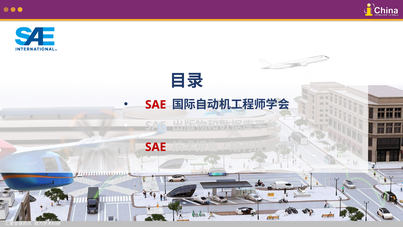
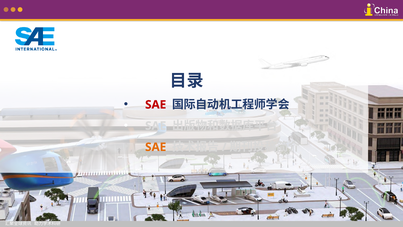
SAE colour: red -> orange (156, 147)
